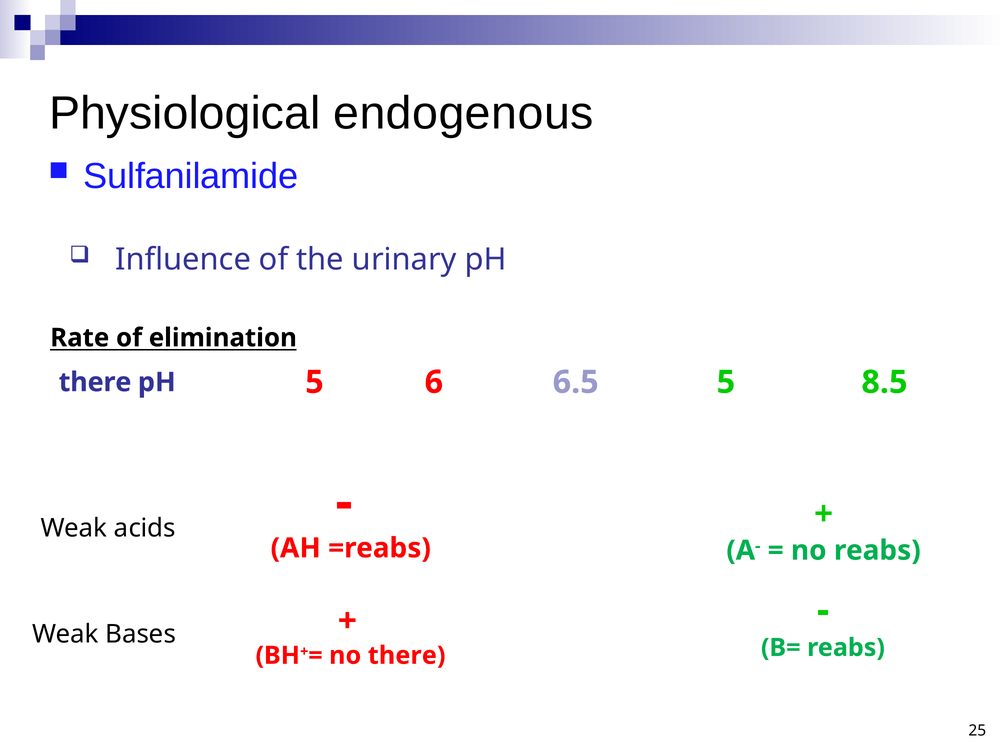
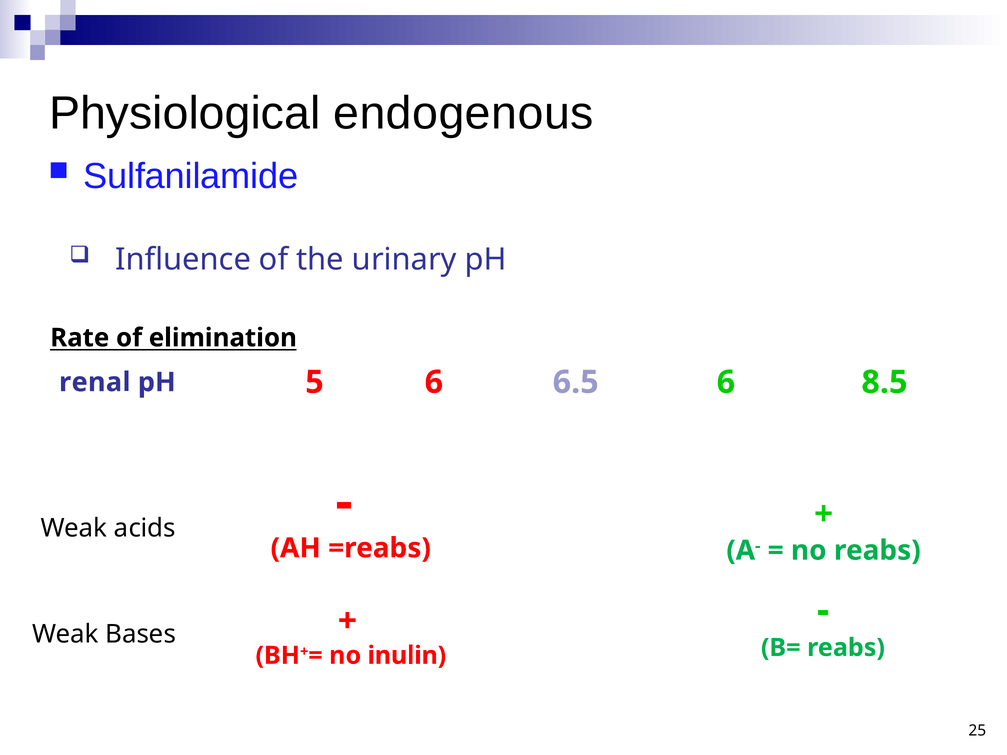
there: there -> renal (95, 382)
6.5 5: 5 -> 6 (726, 382)
no there: there -> inulin (407, 656)
